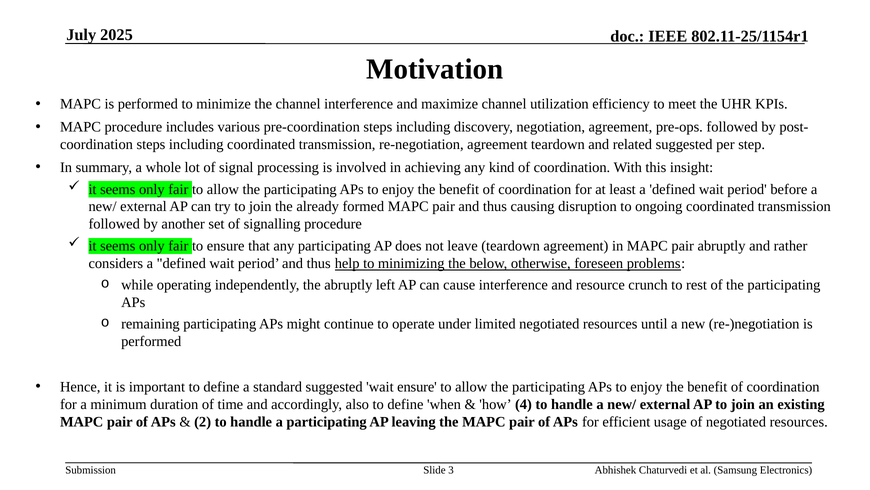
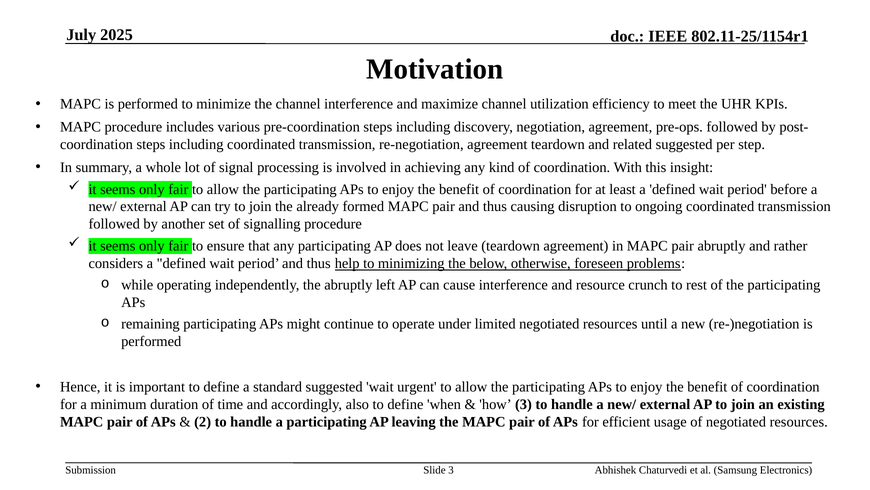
wait ensure: ensure -> urgent (417, 387)
how 4: 4 -> 3 (523, 404)
